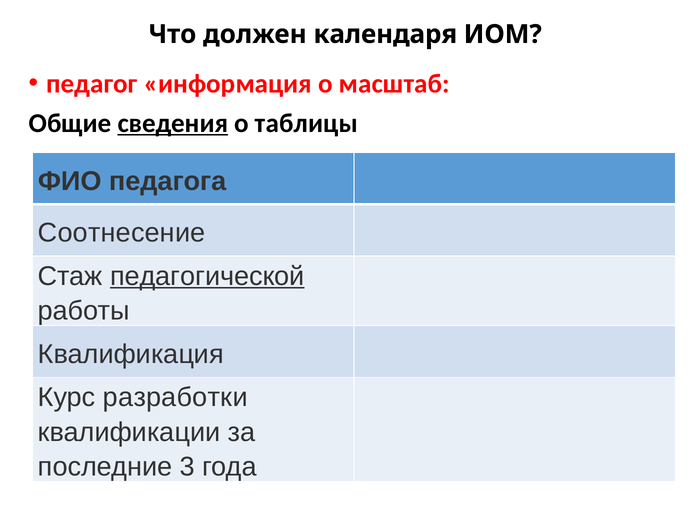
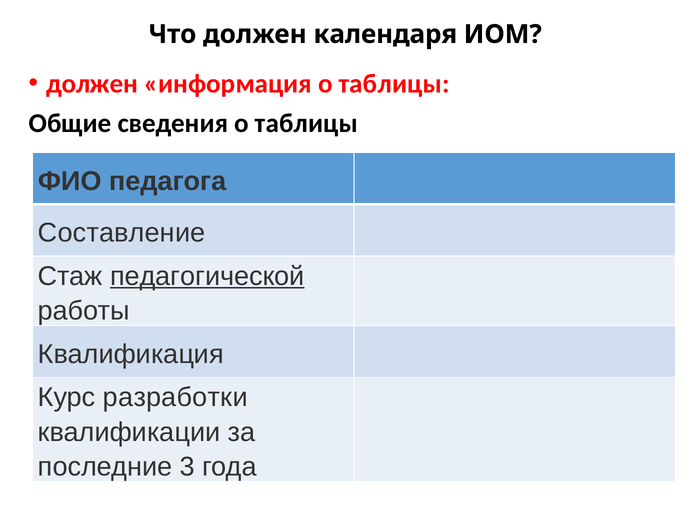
педагог: педагог -> должен (92, 84)
информация о масштаб: масштаб -> таблицы (394, 84)
сведения underline: present -> none (173, 123)
Соотнесение: Соотнесение -> Составление (122, 233)
